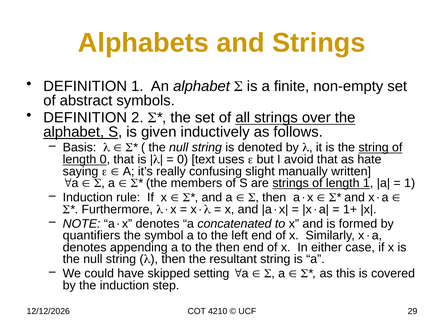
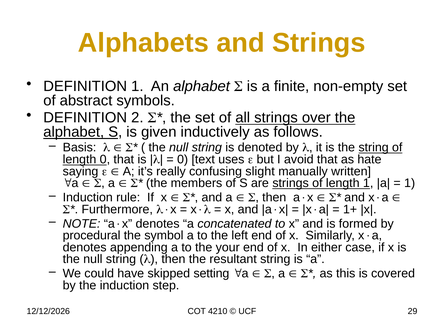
quantifiers: quantifiers -> procedural (92, 235)
the then: then -> your (228, 247)
